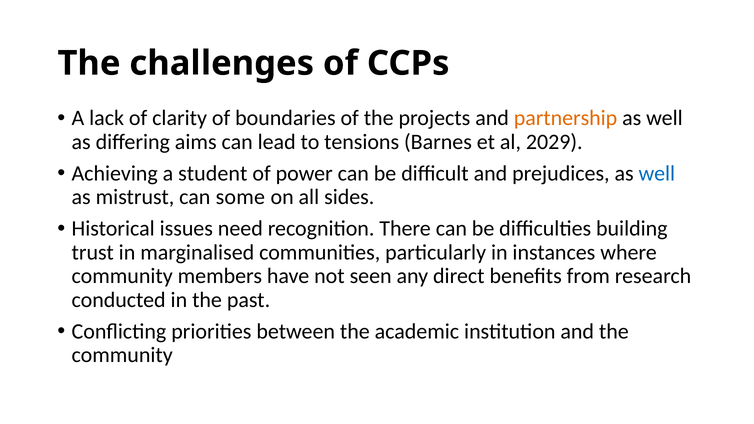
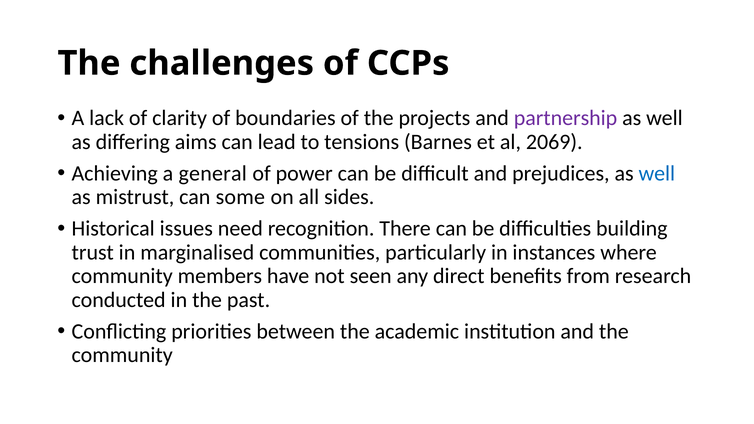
partnership colour: orange -> purple (566, 118)
2029: 2029 -> 2069 (554, 142)
student: student -> general (213, 173)
